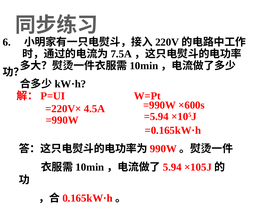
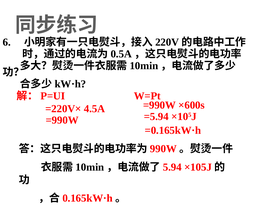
7.5A: 7.5A -> 0.5A (121, 54)
